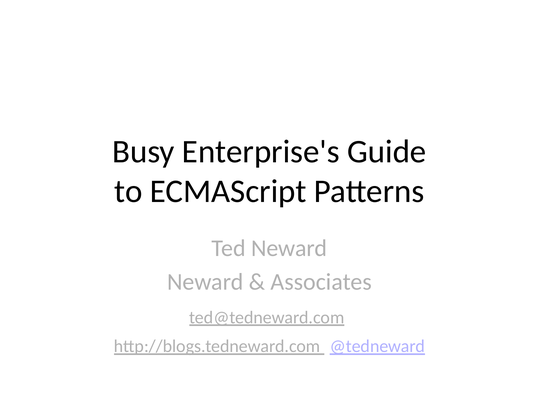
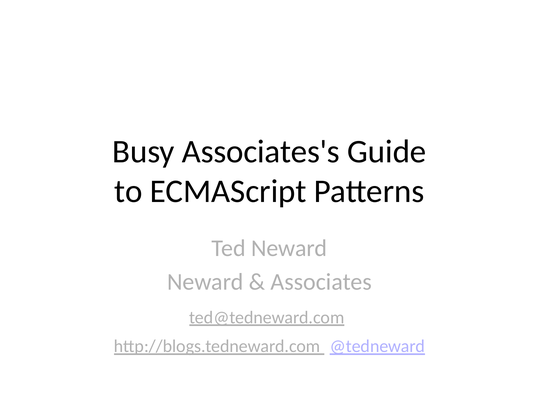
Enterprise's: Enterprise's -> Associates's (261, 151)
